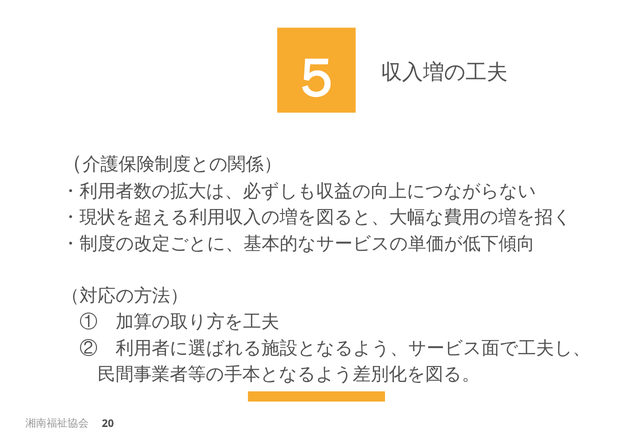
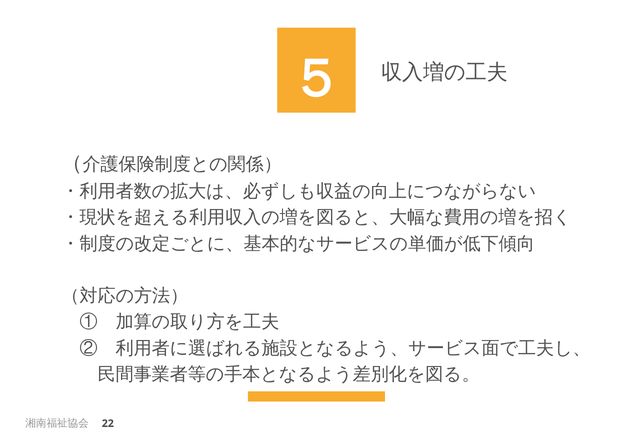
20: 20 -> 22 (108, 424)
